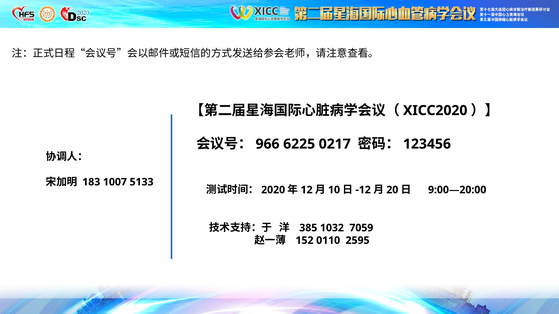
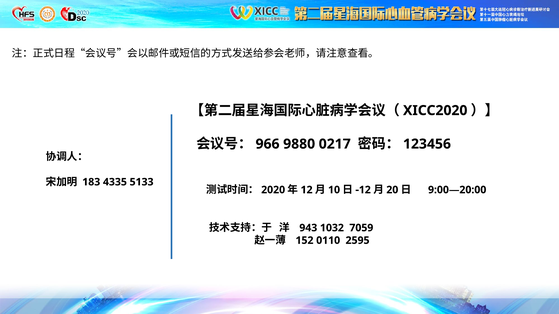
6225: 6225 -> 9880 (299, 144)
1007: 1007 -> 4335 (115, 182)
385: 385 -> 943 (308, 228)
